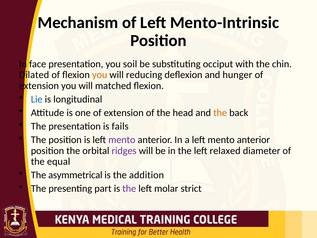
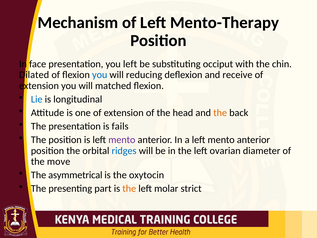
Mento-Intrinsic: Mento-Intrinsic -> Mento-Therapy (225, 22)
you soil: soil -> left (130, 64)
you colour: orange -> blue (100, 75)
hunger: hunger -> receive (237, 75)
ridges colour: purple -> blue (124, 151)
relaxed: relaxed -> ovarian (225, 151)
equal: equal -> move (59, 161)
addition: addition -> oxytocin (147, 175)
the colour: purple -> orange (129, 188)
